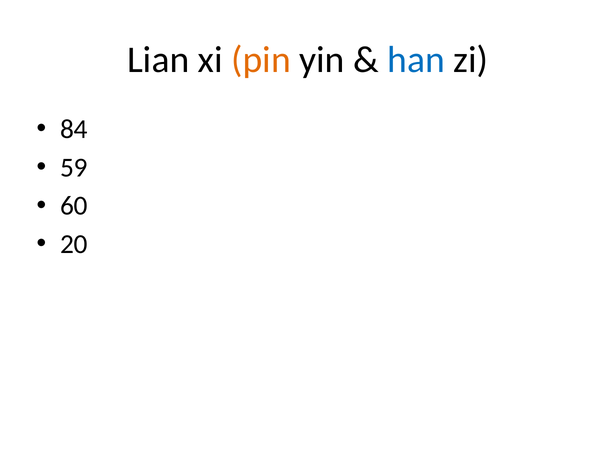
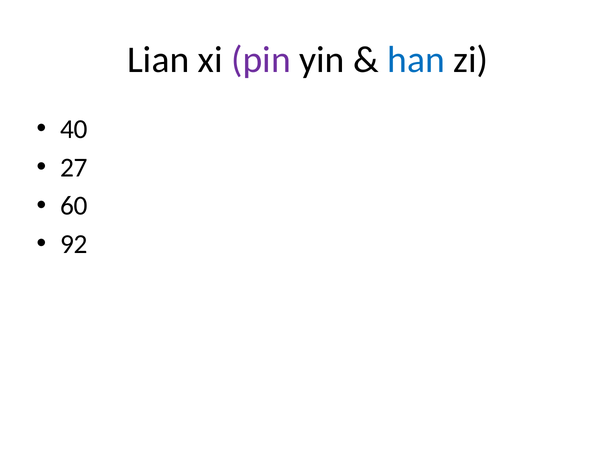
pin colour: orange -> purple (261, 60)
84: 84 -> 40 (74, 129)
59: 59 -> 27 (74, 168)
20: 20 -> 92 (74, 244)
